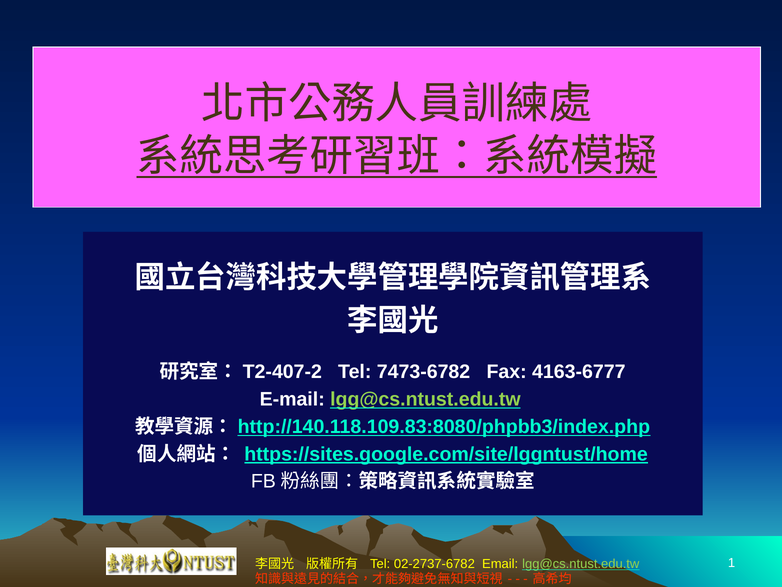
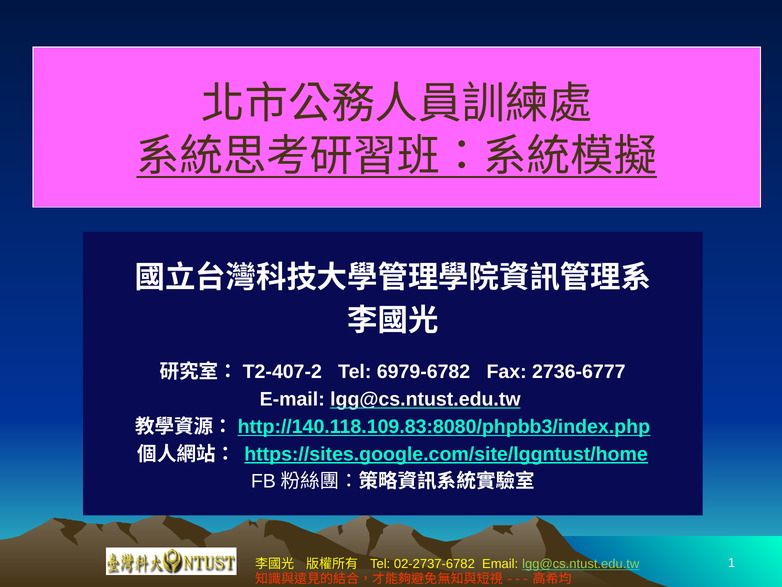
7473-6782: 7473-6782 -> 6979-6782 (424, 372)
4163-6777: 4163-6777 -> 2736-6777 (579, 372)
lgg@cs.ntust.edu.tw colour: light green -> white (425, 399)
